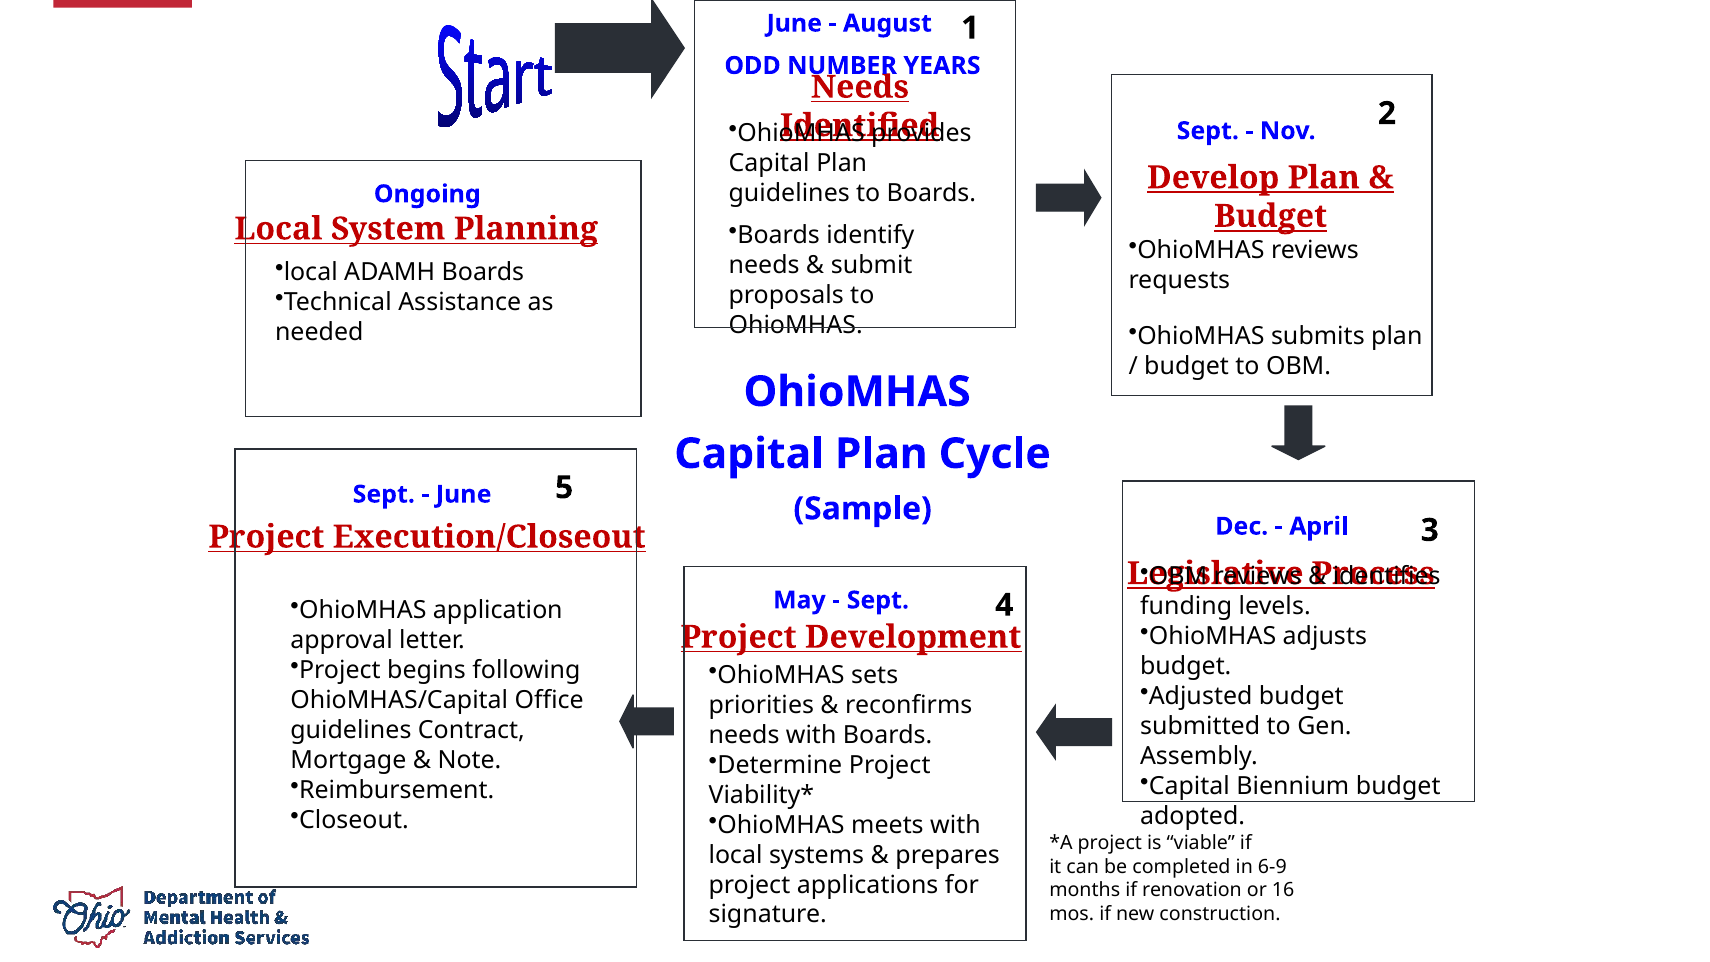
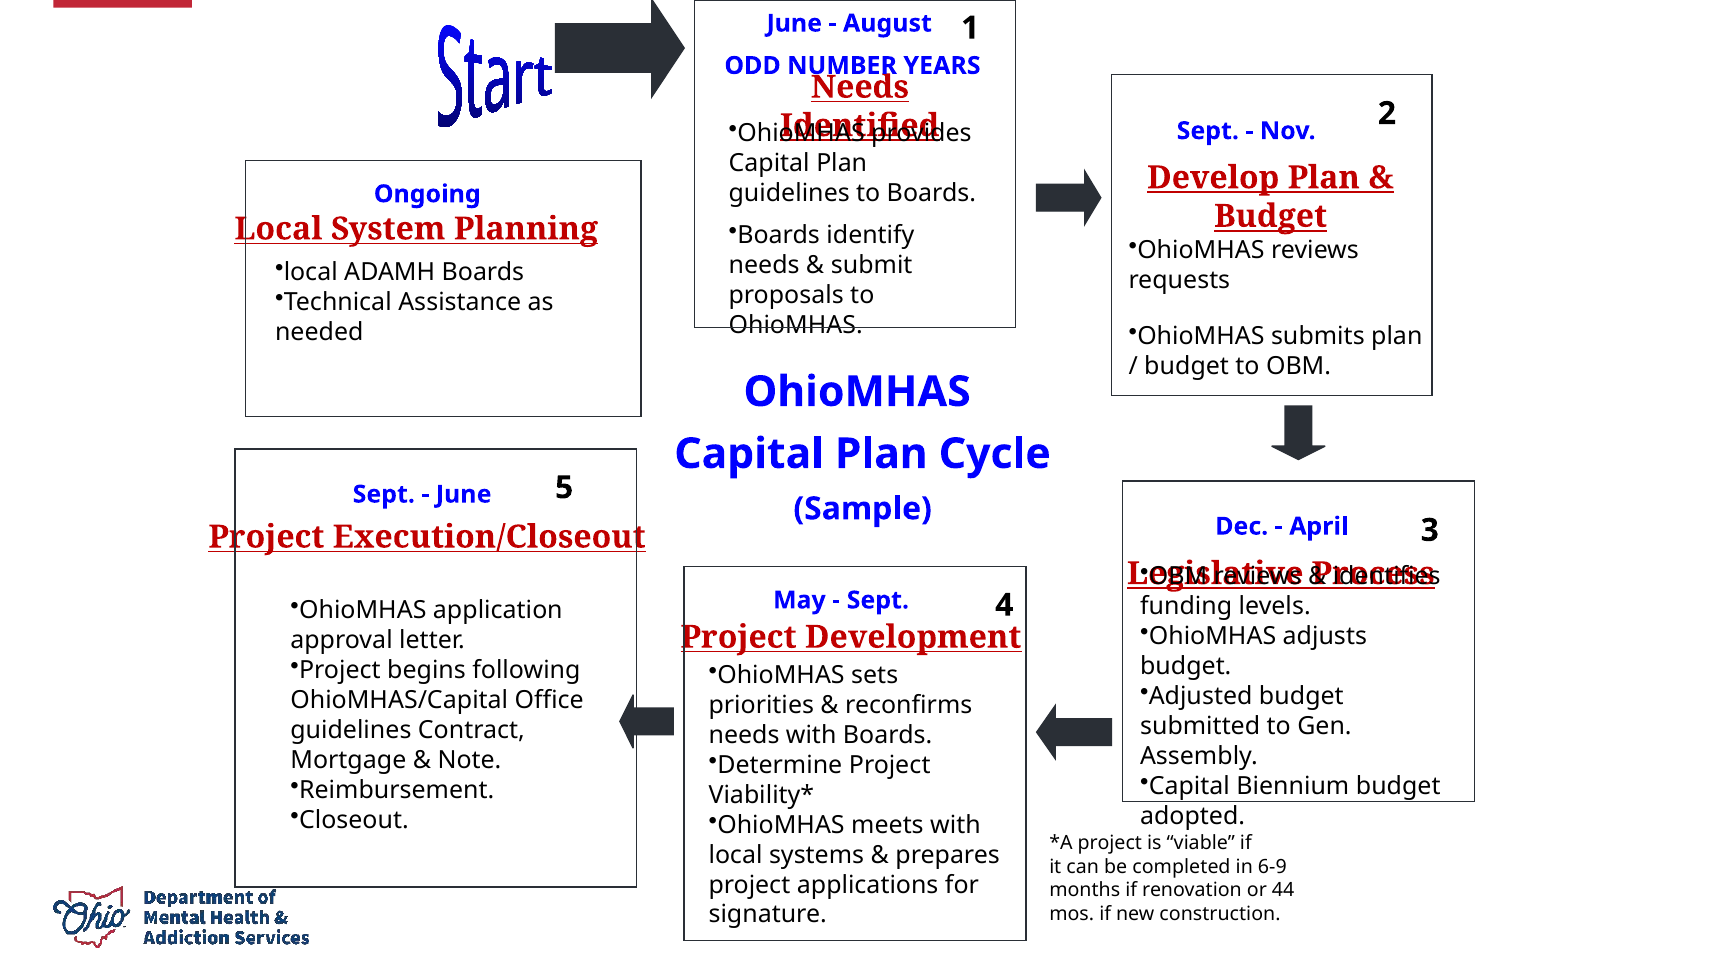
16: 16 -> 44 (1283, 890)
